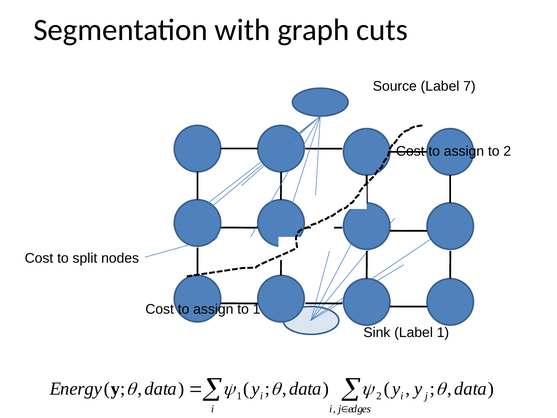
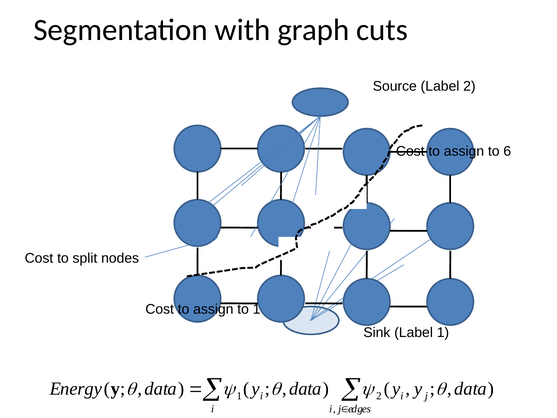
Label 7: 7 -> 2 (469, 86)
to 2: 2 -> 6 (507, 151)
